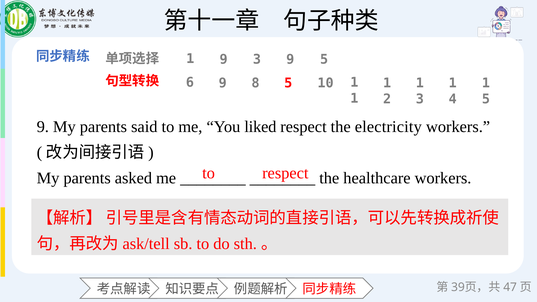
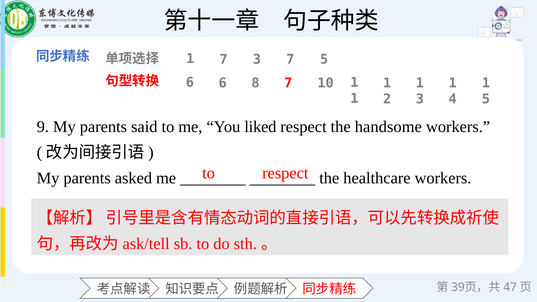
1 9: 9 -> 7 (224, 59)
3 9: 9 -> 7 (290, 59)
6 9: 9 -> 6 (223, 83)
8 5: 5 -> 7 (288, 83)
electricity: electricity -> handsome (388, 127)
